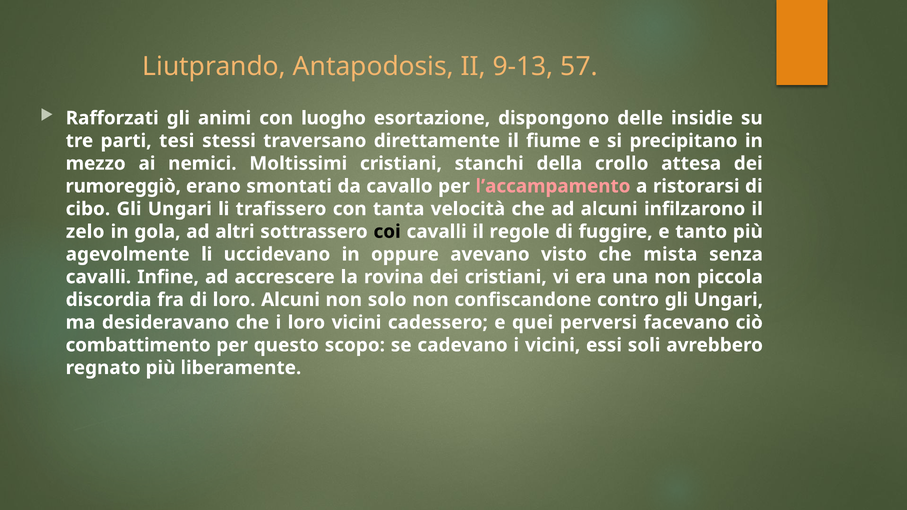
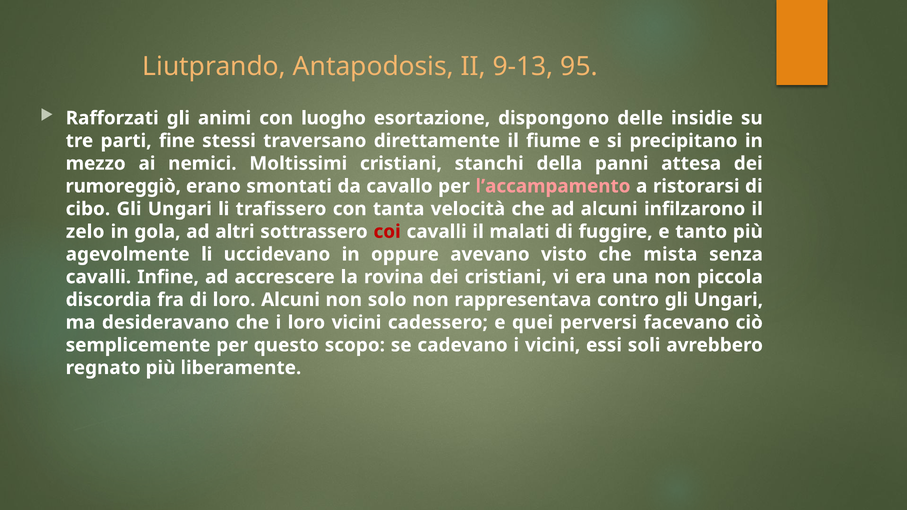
57: 57 -> 95 (579, 66)
tesi: tesi -> fine (177, 141)
crollo: crollo -> panni (622, 164)
coi colour: black -> red (387, 232)
regole: regole -> malati (519, 232)
confiscandone: confiscandone -> rappresentava (523, 300)
combattimento: combattimento -> semplicemente (138, 345)
